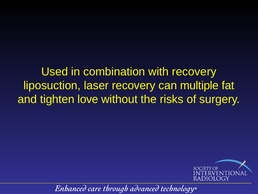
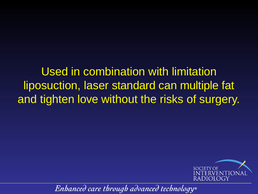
with recovery: recovery -> limitation (194, 72)
laser recovery: recovery -> standard (134, 85)
